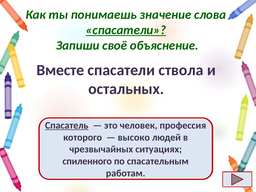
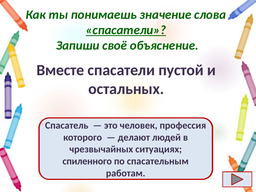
ствола: ствола -> пустой (181, 70)
Спасатель underline: present -> none (67, 125)
высоко: высоко -> делают (134, 137)
